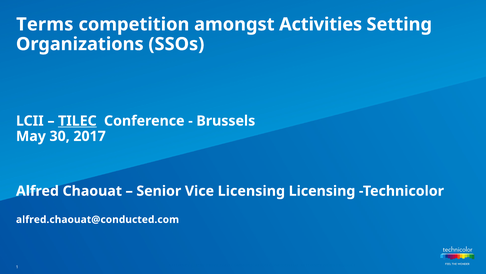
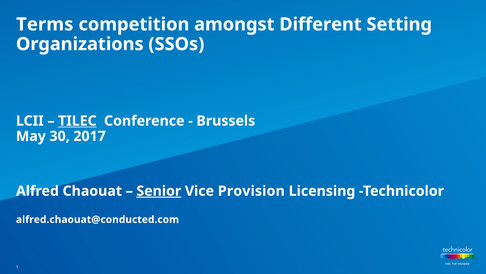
Activities: Activities -> Different (321, 24)
Senior underline: none -> present (159, 191)
Vice Licensing: Licensing -> Provision (251, 191)
